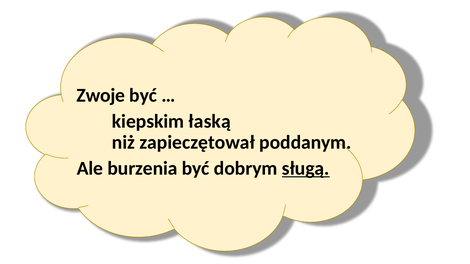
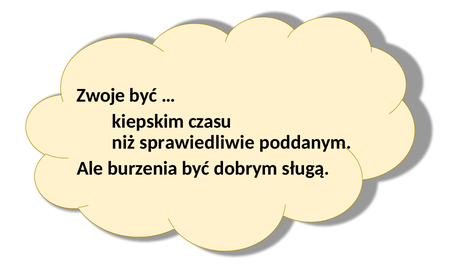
łaską: łaską -> czasu (210, 122)
zapieczętował: zapieczętował -> sprawiedliwie (197, 143)
sługą underline: present -> none (306, 169)
